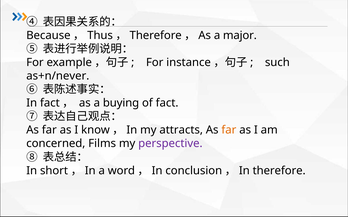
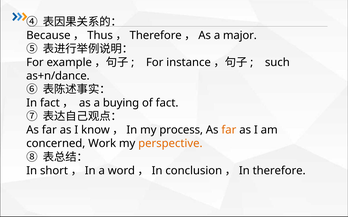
as+n/never: as+n/never -> as+n/dance (58, 76)
attracts: attracts -> process (181, 130)
Films: Films -> Work (102, 144)
perspective colour: purple -> orange (170, 144)
